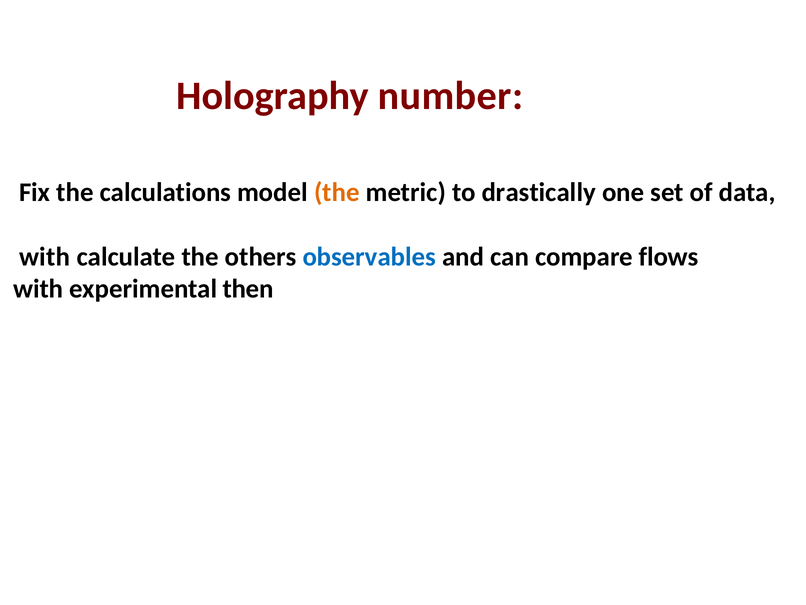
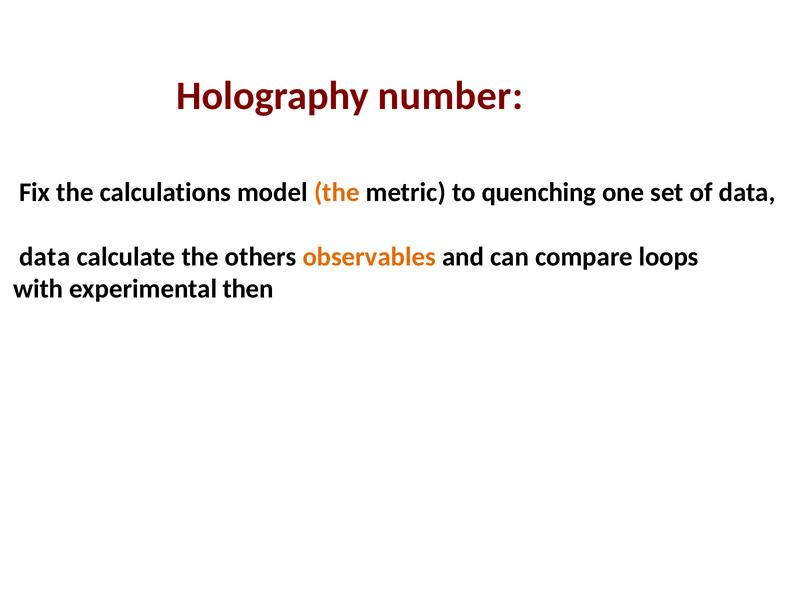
drastically: drastically -> quenching (539, 192)
with: with -> data (45, 257)
observables colour: blue -> orange (369, 257)
flows: flows -> loops (669, 257)
